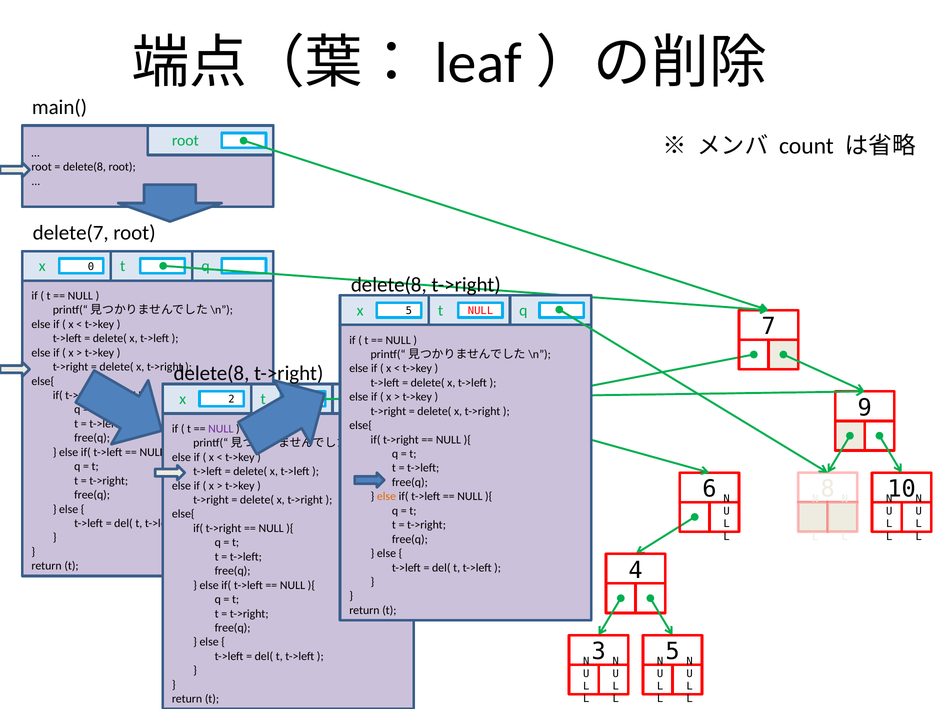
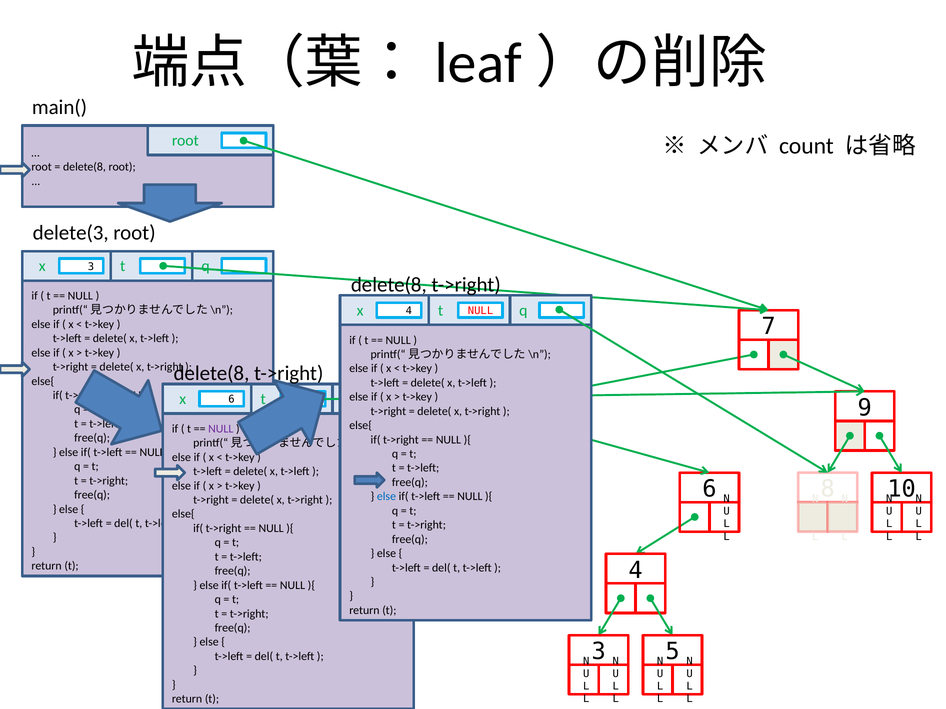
delete(7: delete(7 -> delete(3 (71, 233)
x 0: 0 -> 3 (91, 267)
x 5: 5 -> 4 (409, 311)
x 2: 2 -> 6 (231, 400)
else colour: orange -> blue (386, 497)
